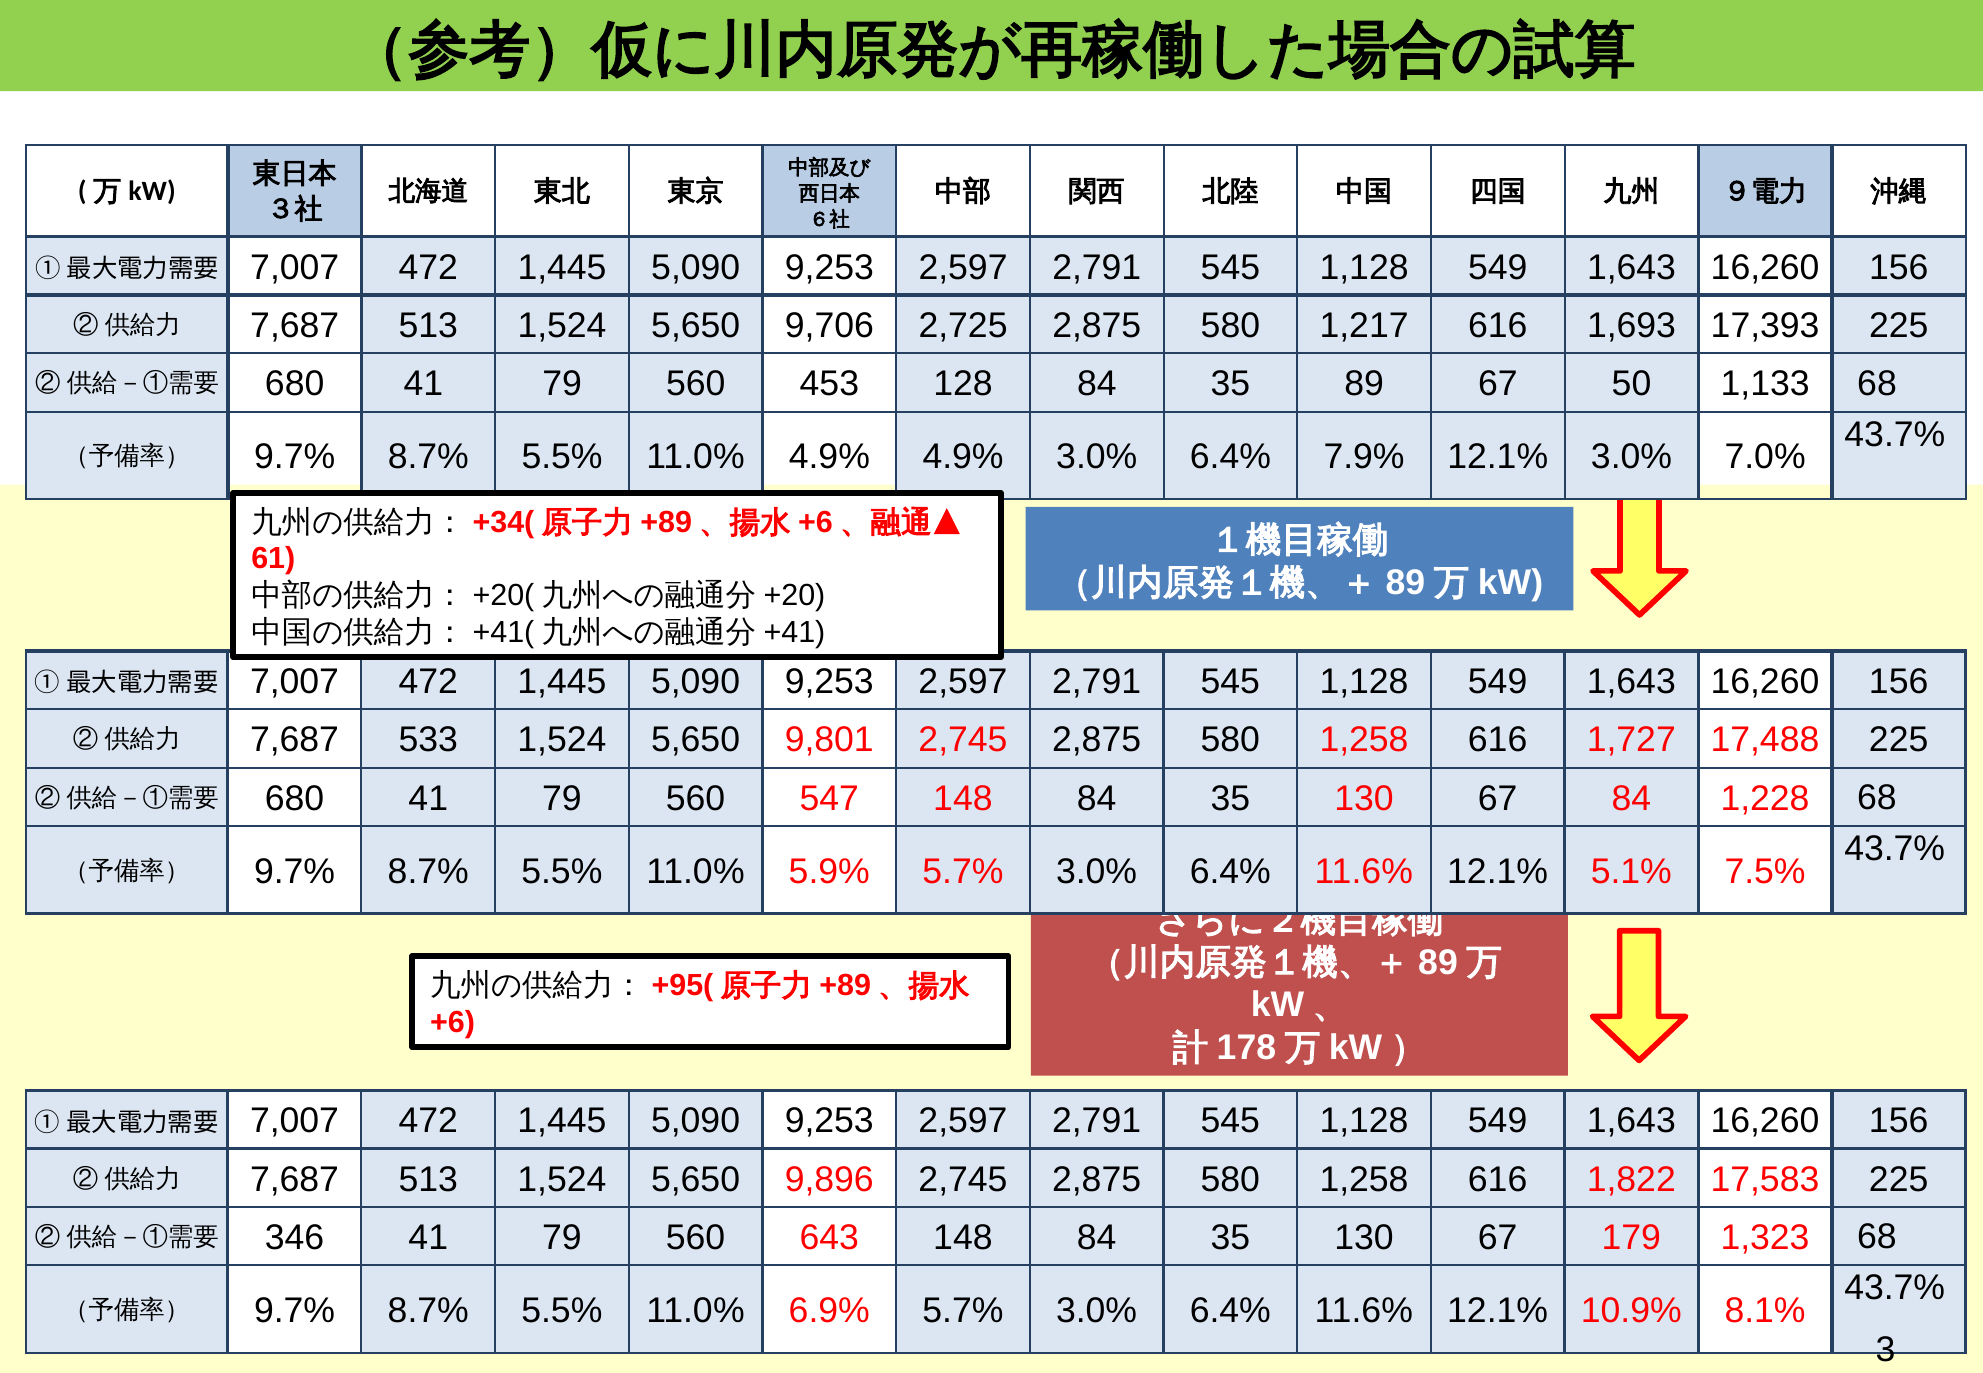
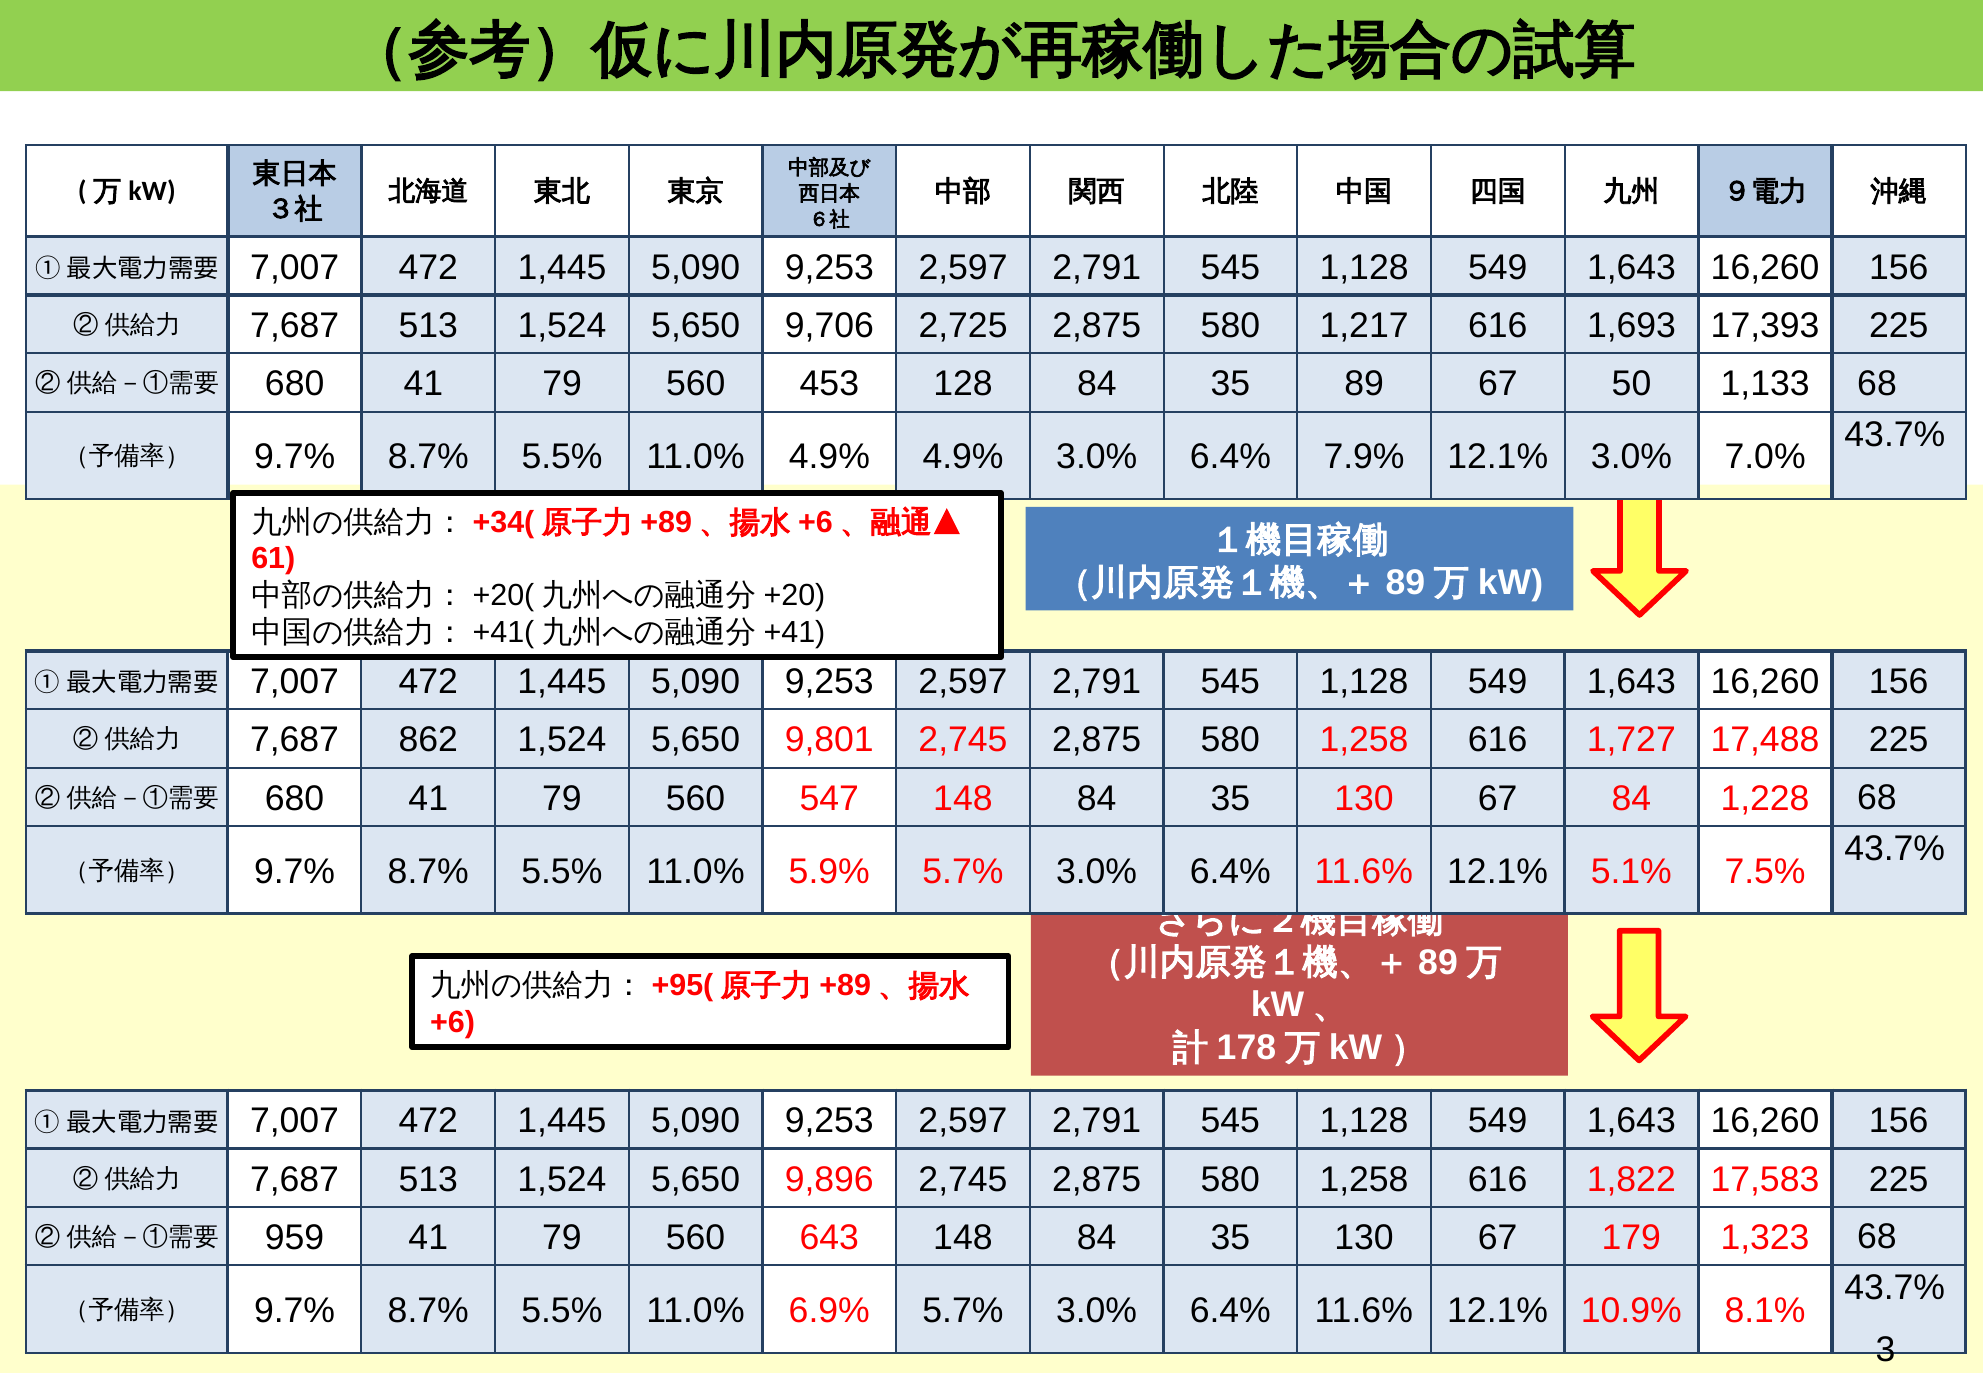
533: 533 -> 862 (428, 740)
346: 346 -> 959 (295, 1237)
